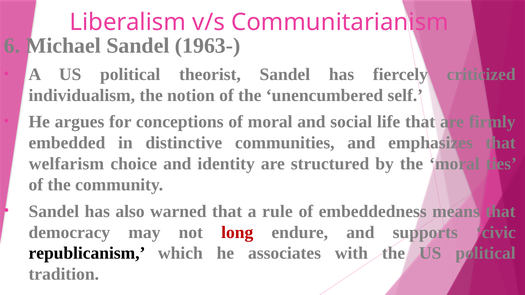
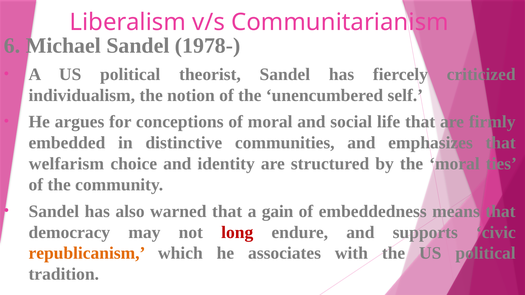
1963-: 1963- -> 1978- (208, 46)
rule: rule -> gain (278, 211)
republicanism colour: black -> orange (87, 253)
